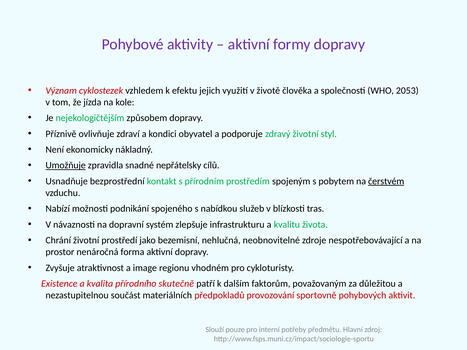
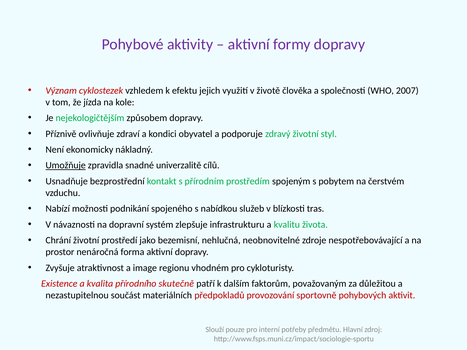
2053: 2053 -> 2007 (407, 91)
nepřátelsky: nepřátelsky -> univerzalitě (179, 166)
čerstvém underline: present -> none (386, 181)
